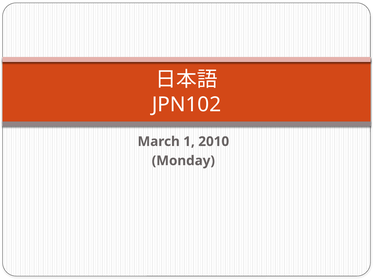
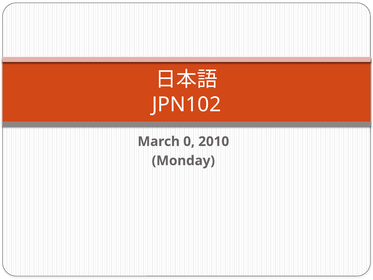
1: 1 -> 0 (189, 141)
